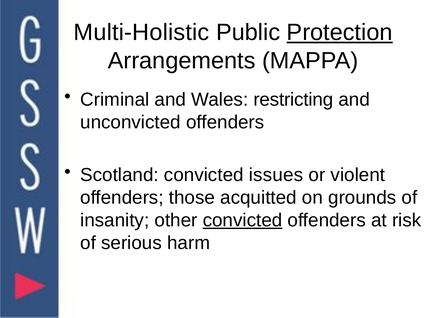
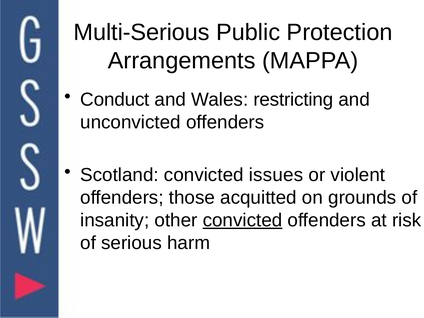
Multi-Holistic: Multi-Holistic -> Multi-Serious (142, 32)
Protection underline: present -> none (340, 32)
Criminal: Criminal -> Conduct (115, 100)
